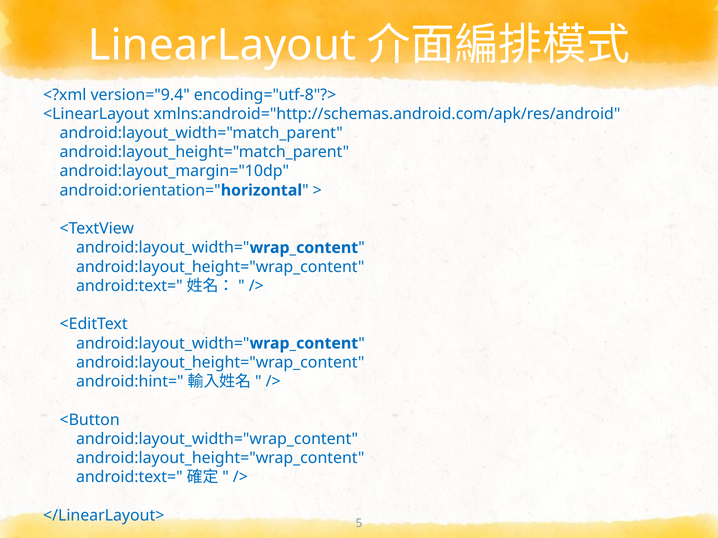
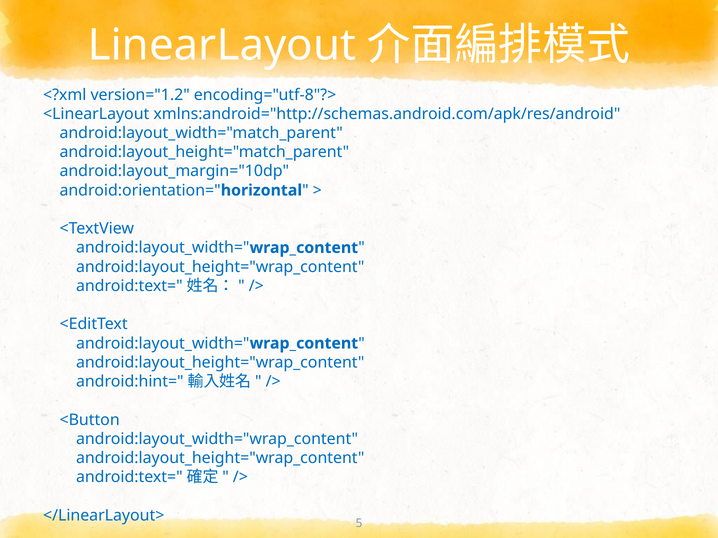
version="9.4: version="9.4 -> version="1.2 (140, 95)
